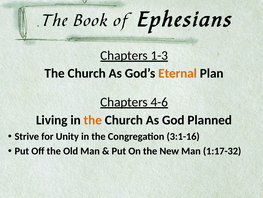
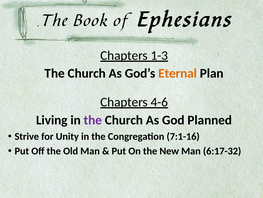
the colour: orange -> purple (93, 120)
3:1-16: 3:1-16 -> 7:1-16 (183, 136)
1:17-32: 1:17-32 -> 6:17-32 (222, 151)
